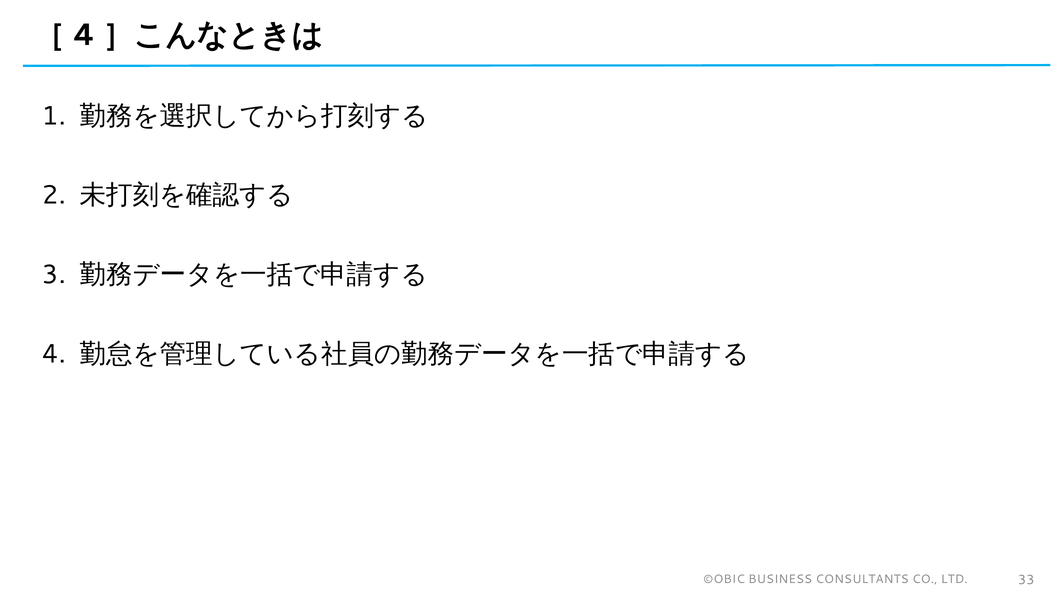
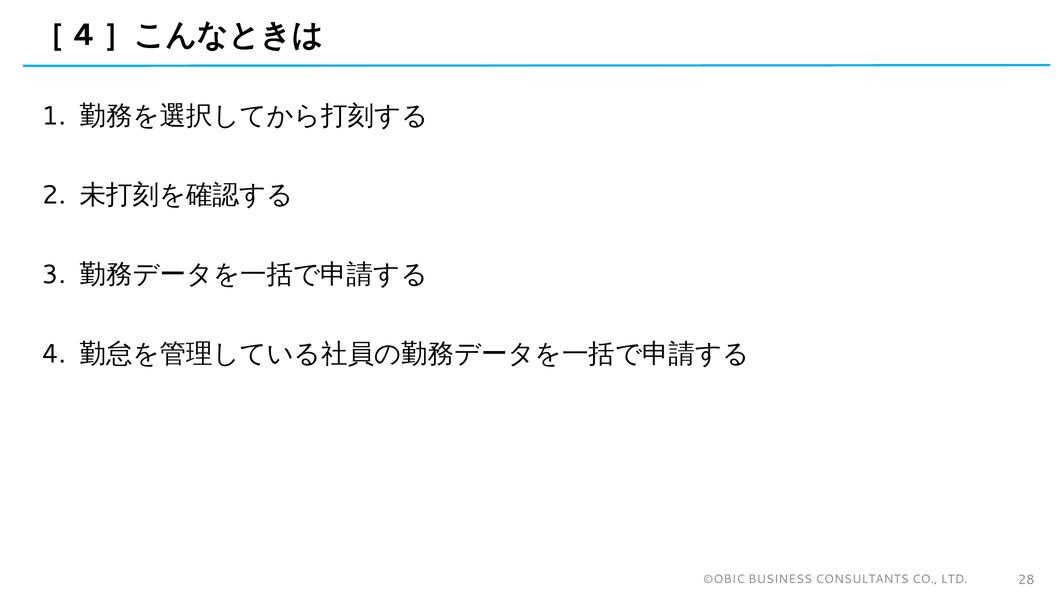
33: 33 -> 28 (1026, 580)
